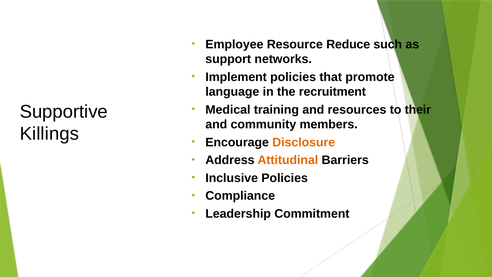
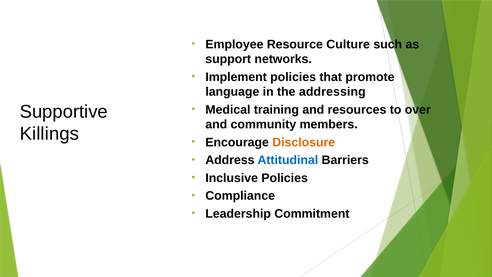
Reduce: Reduce -> Culture (348, 44)
recruitment: recruitment -> addressing (332, 92)
their: their -> over (418, 110)
Attitudinal colour: orange -> blue (288, 160)
